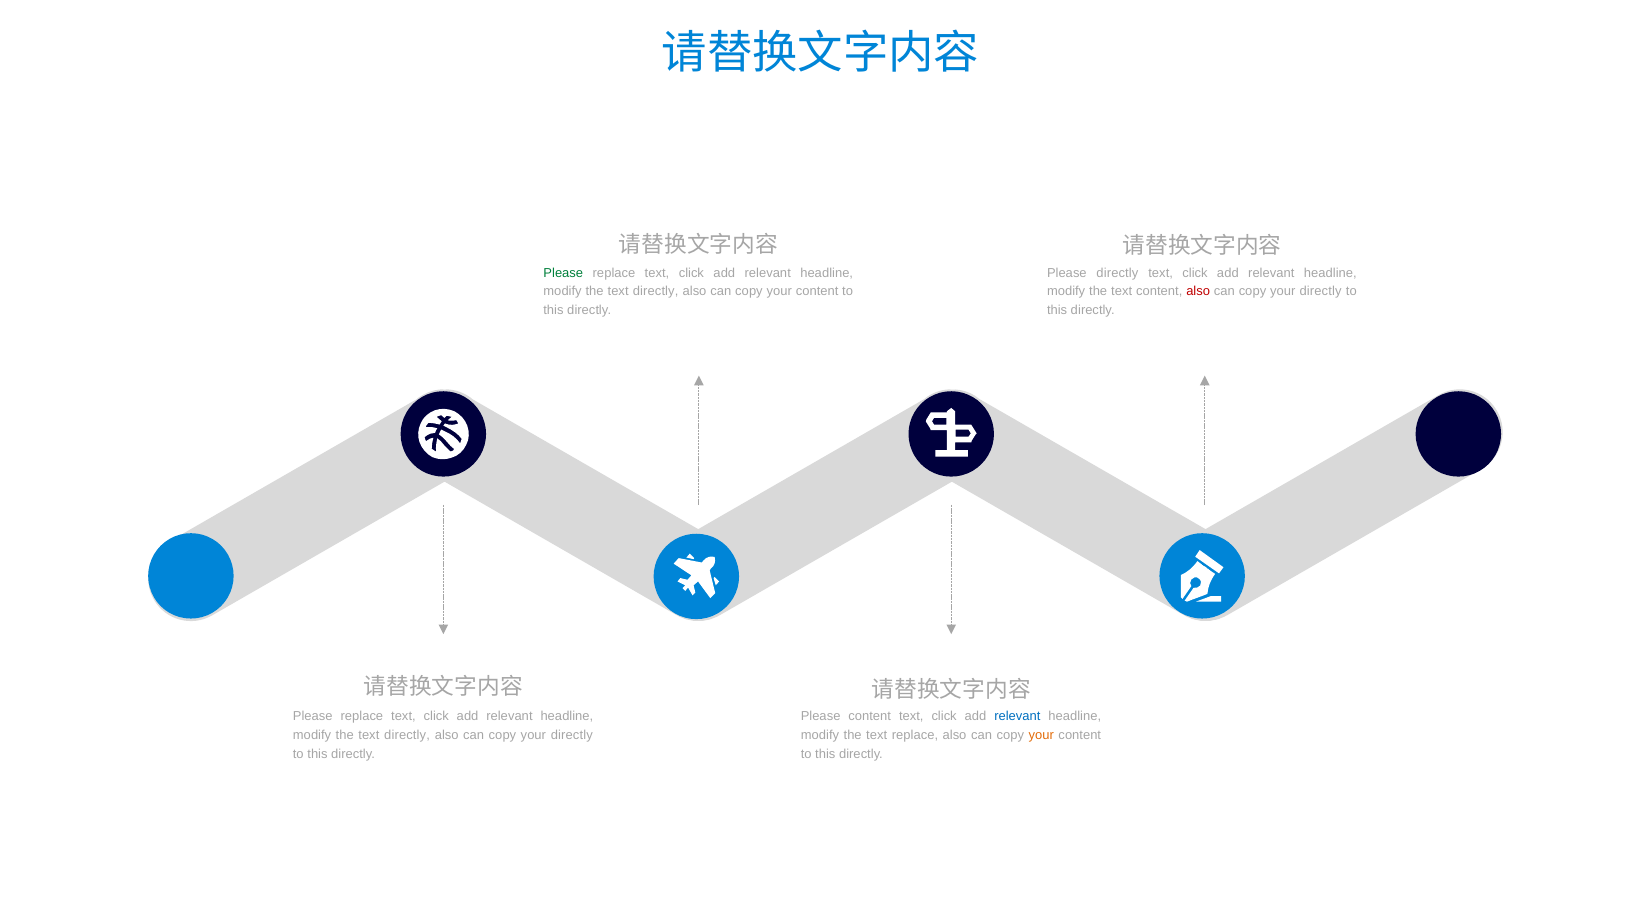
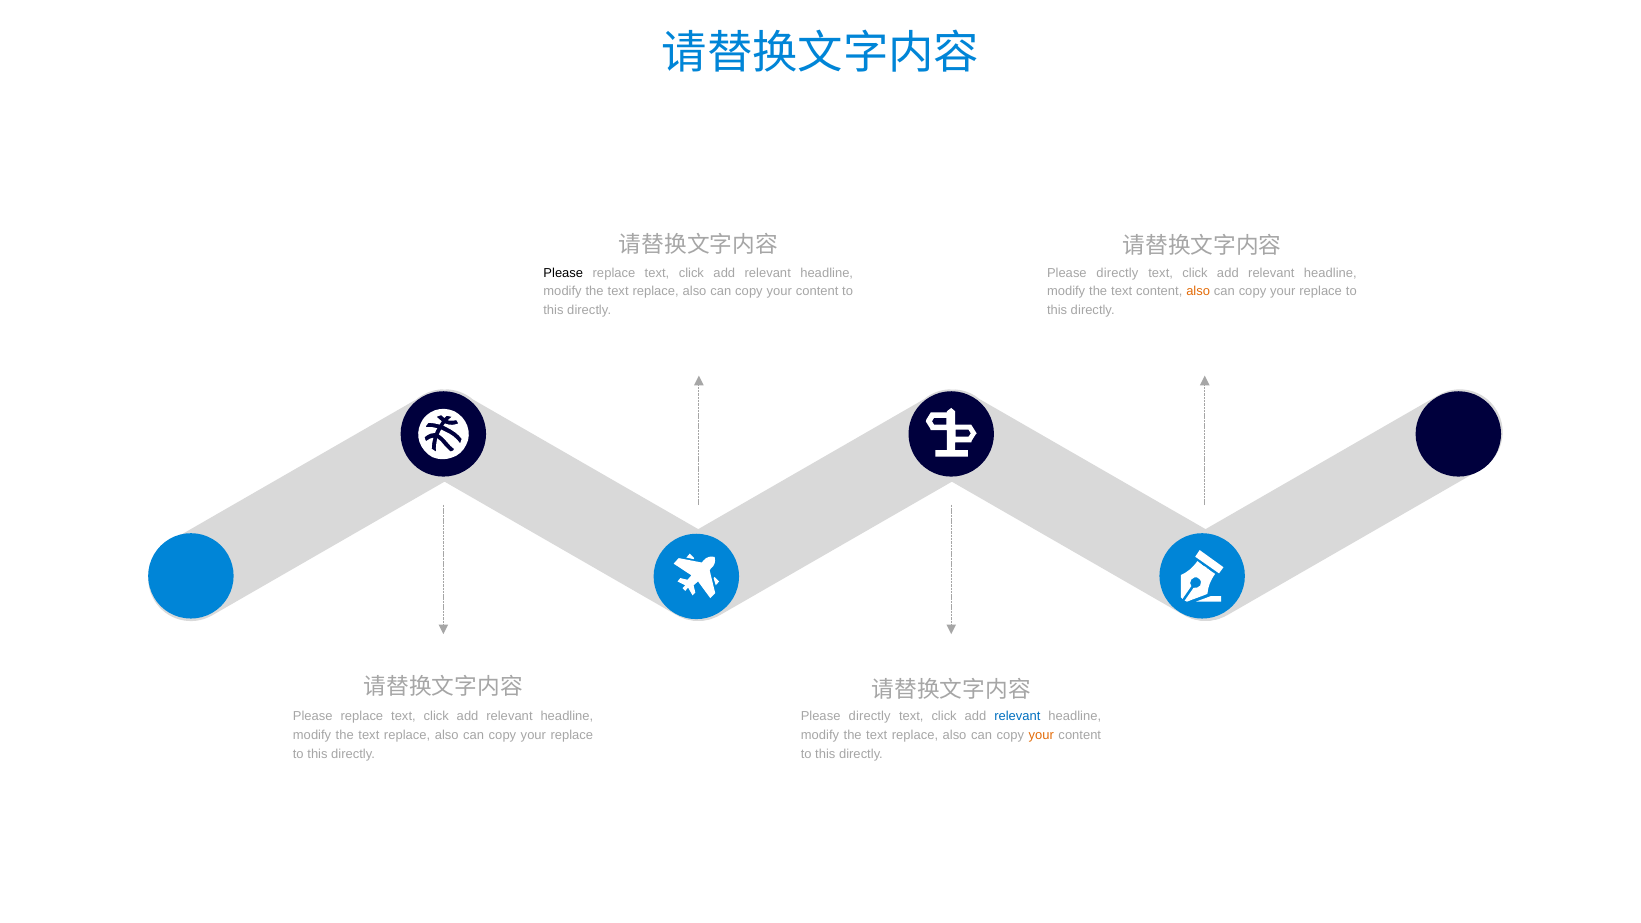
Please colour: green -> black (563, 273)
directly: directly -> replace (656, 292)
also colour: red -> orange (1198, 292)
directly: directly -> replace (1321, 292)
content: content -> directly (870, 717)
directly: directly -> replace (407, 735)
directly: directly -> replace (572, 735)
